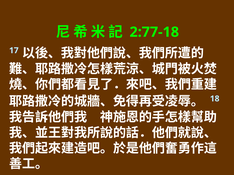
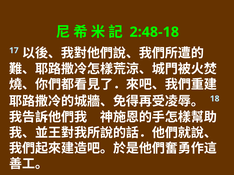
2:77-18: 2:77-18 -> 2:48-18 (154, 32)
